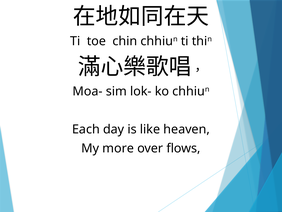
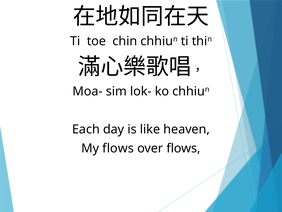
My more: more -> flows (118, 148)
